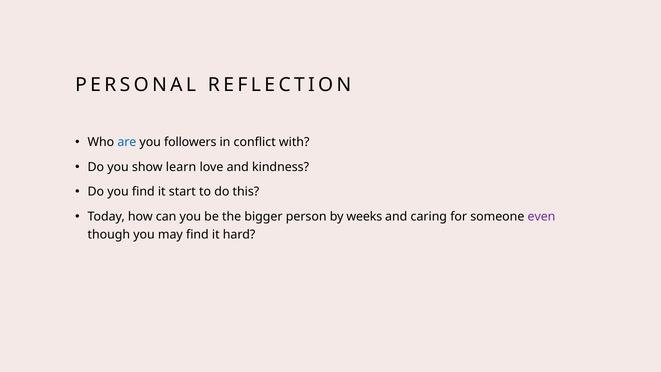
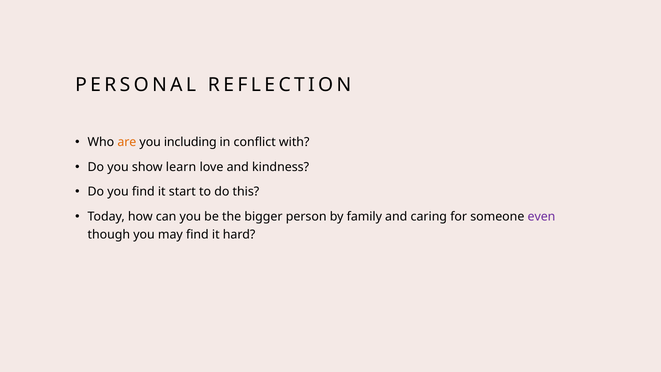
are colour: blue -> orange (127, 142)
followers: followers -> including (190, 142)
weeks: weeks -> family (364, 217)
